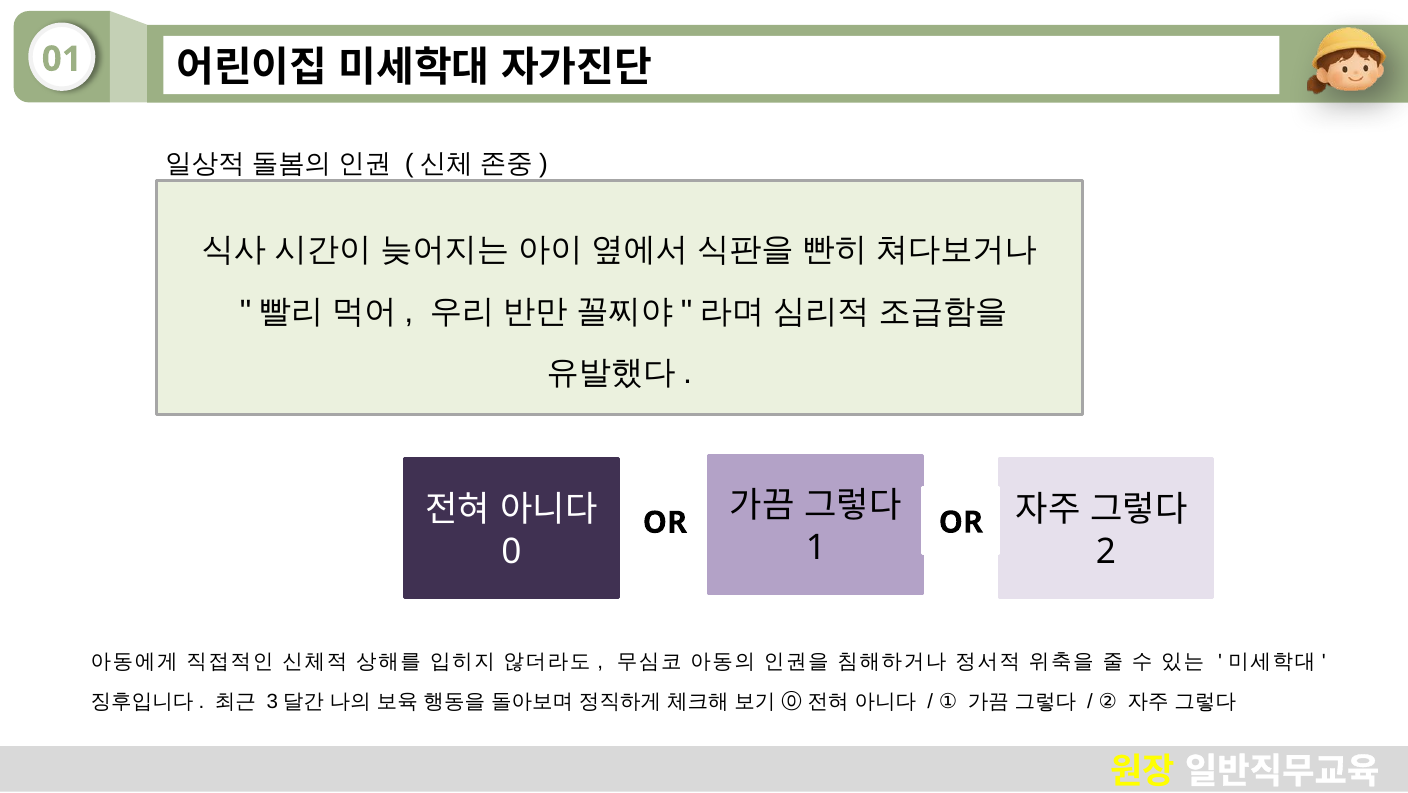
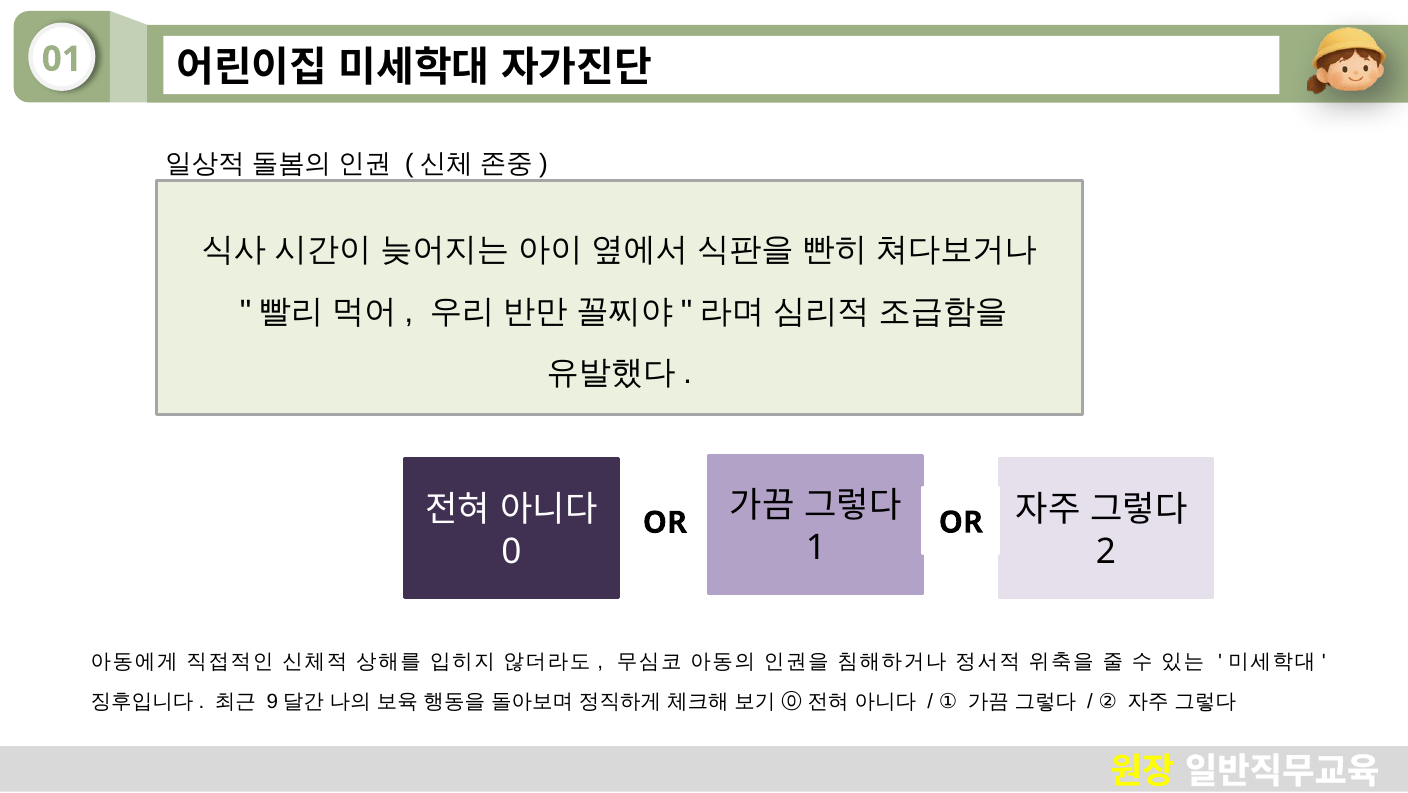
3: 3 -> 9 (272, 701)
